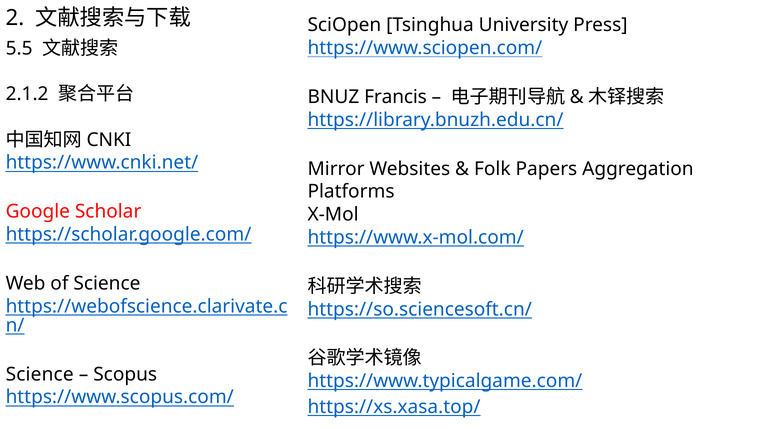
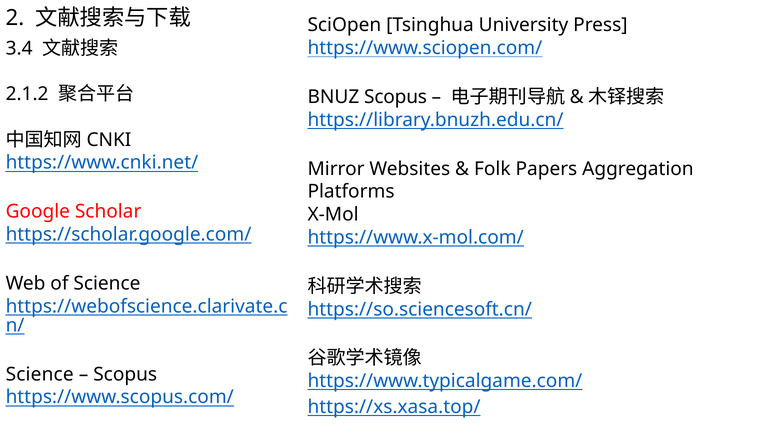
5.5: 5.5 -> 3.4 (19, 48)
BNUZ Francis: Francis -> Scopus (396, 97)
